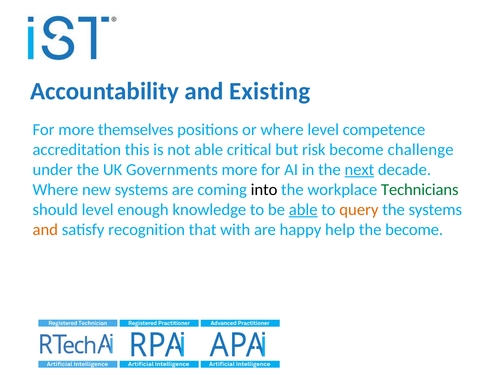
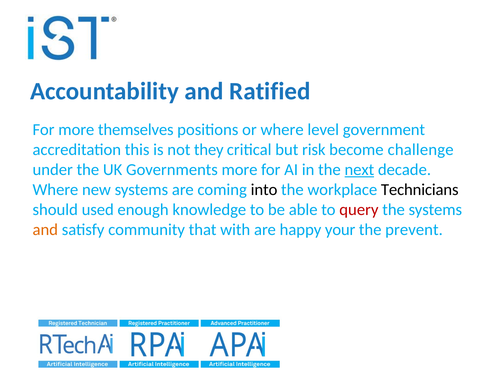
Existing: Existing -> Ratified (270, 91)
competence: competence -> government (384, 130)
not able: able -> they (209, 150)
Technicians colour: green -> black (420, 190)
should level: level -> used (98, 210)
able underline: present -> none (303, 210)
query colour: orange -> red (359, 210)
recognition: recognition -> community (147, 230)
help: help -> your (340, 230)
the become: become -> prevent (414, 230)
